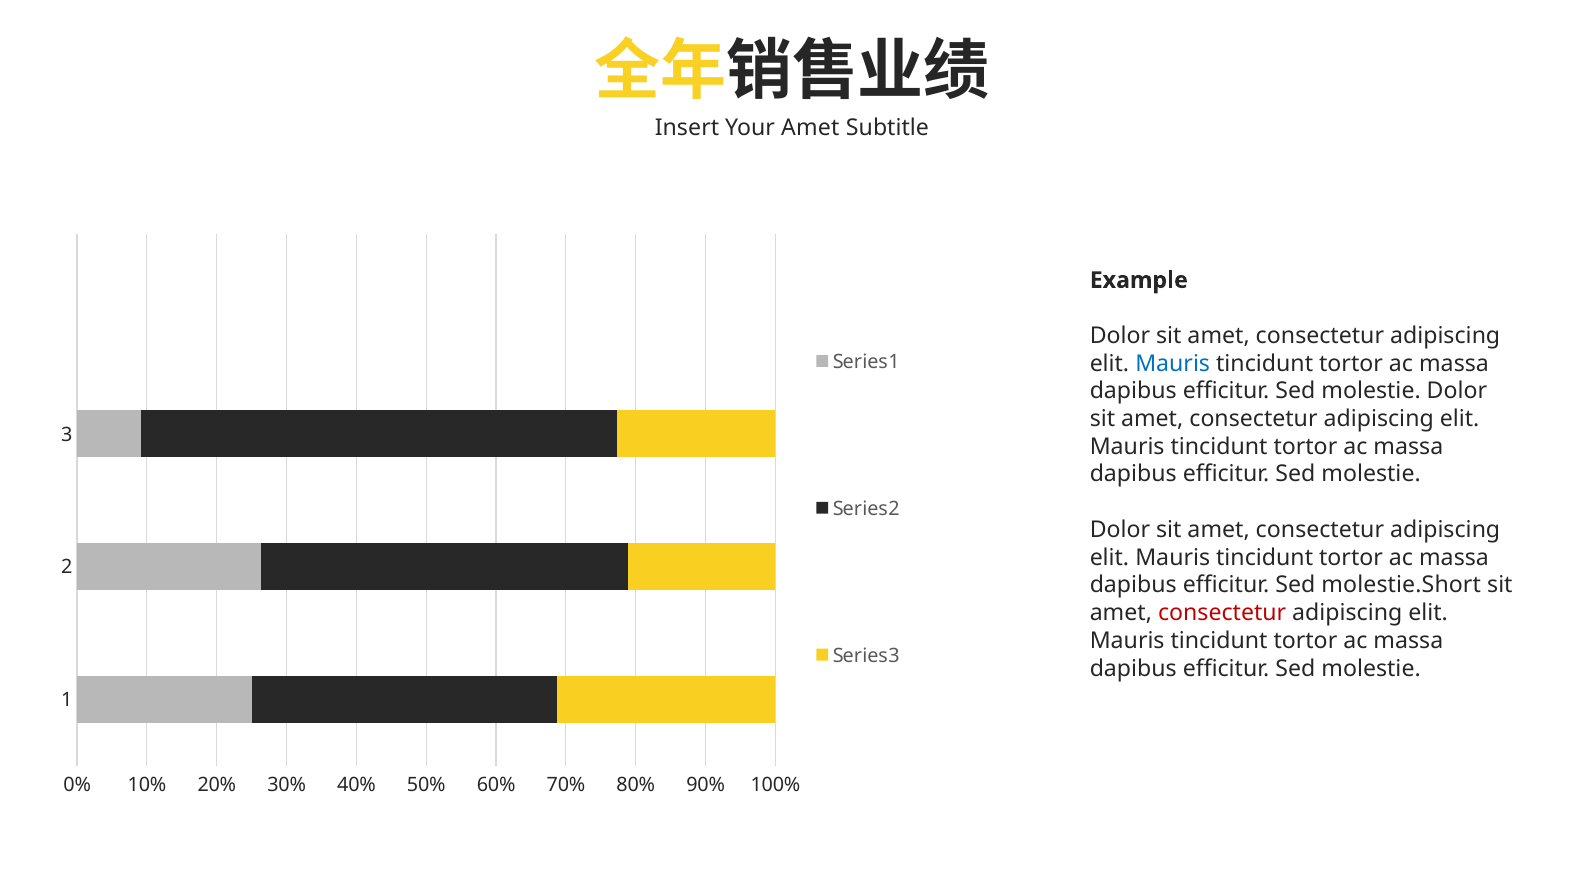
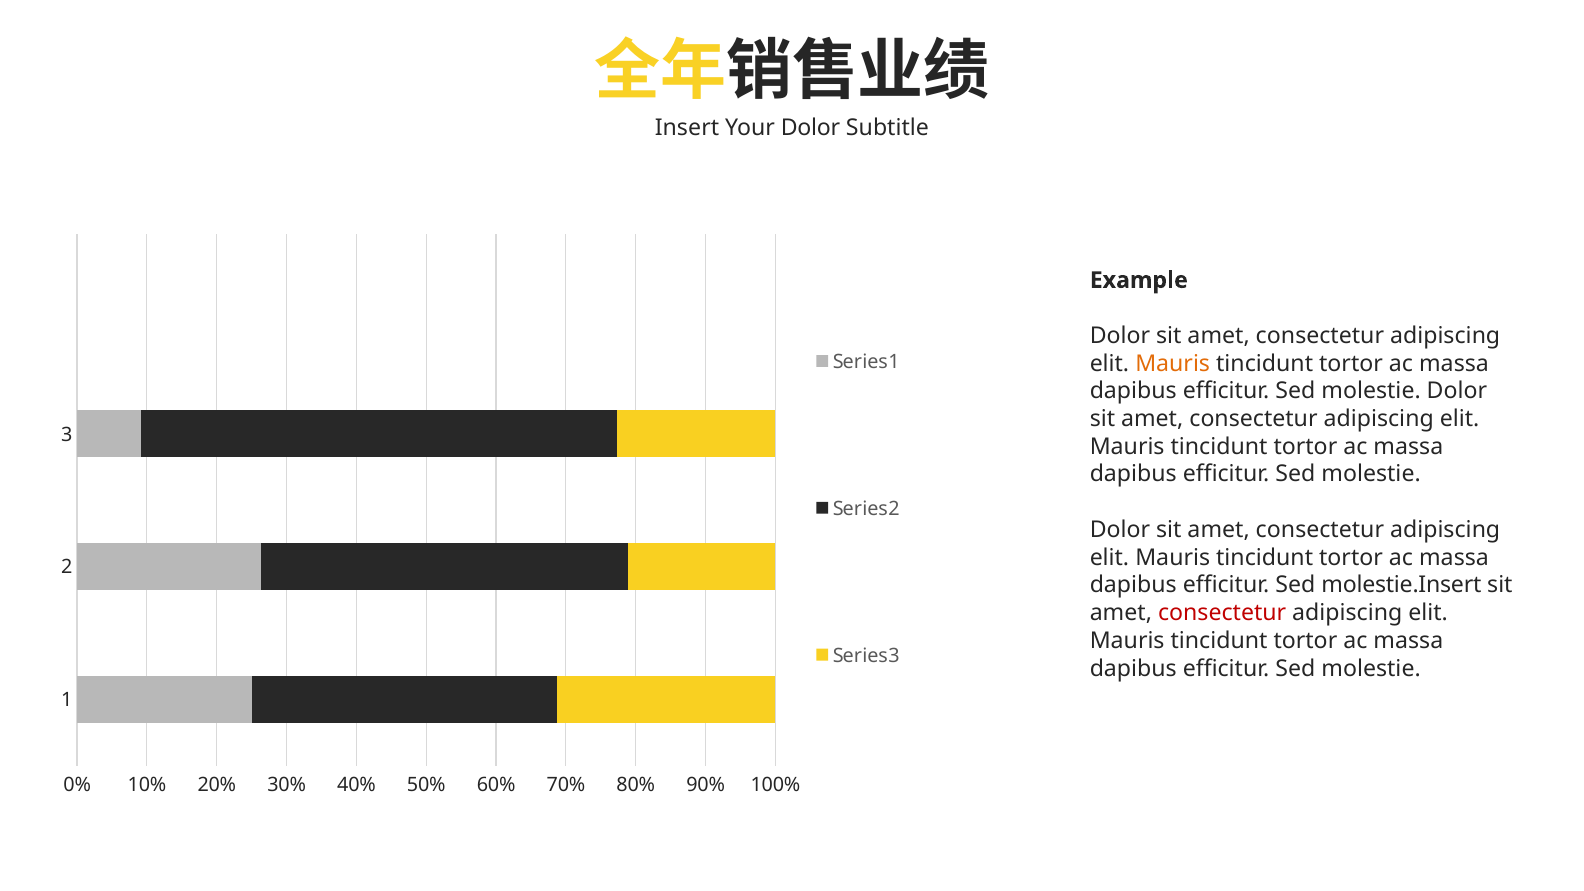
Your Amet: Amet -> Dolor (811, 128)
Mauris colour: blue -> orange (1173, 363)
molestie.Short: molestie.Short -> molestie.Insert (1401, 585)
